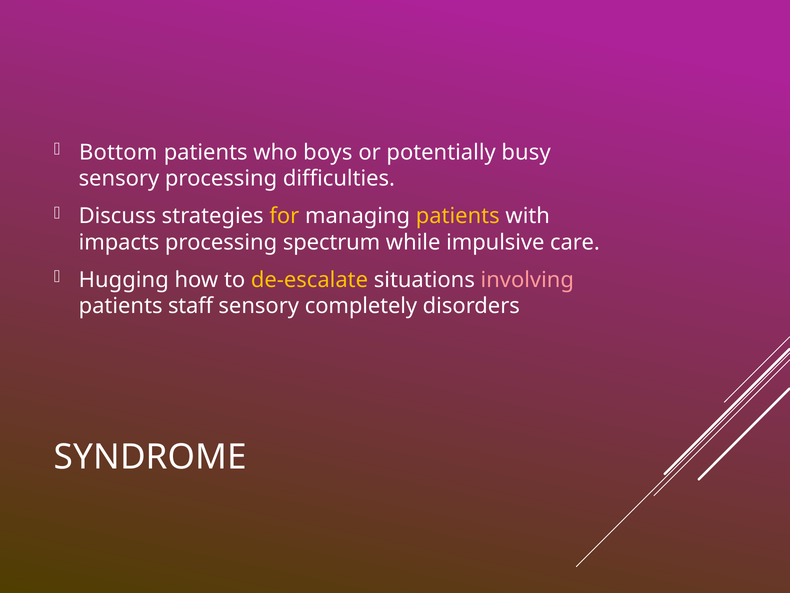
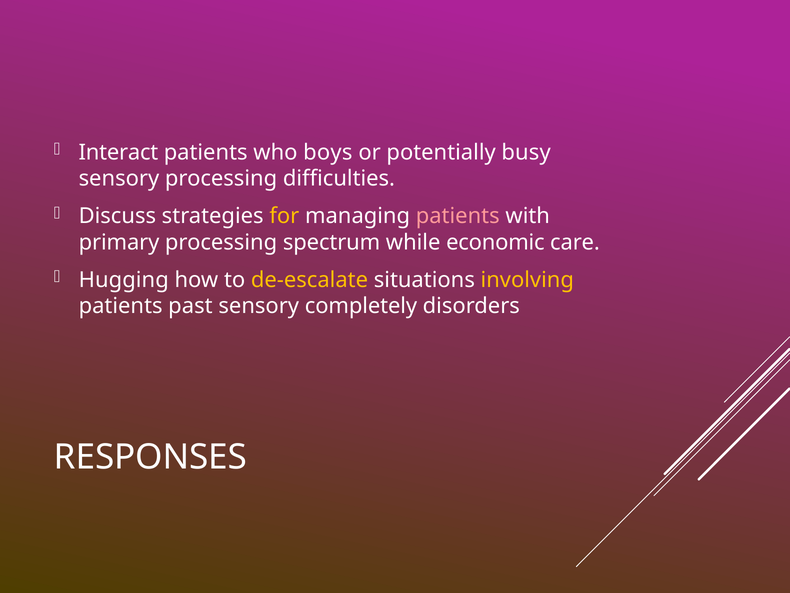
Bottom: Bottom -> Interact (118, 152)
patients colour: yellow -> pink (458, 216)
impacts: impacts -> primary (119, 242)
impulsive: impulsive -> economic (495, 242)
involving colour: pink -> yellow (527, 280)
staff: staff -> past (190, 306)
SYNDROME: SYNDROME -> RESPONSES (150, 457)
